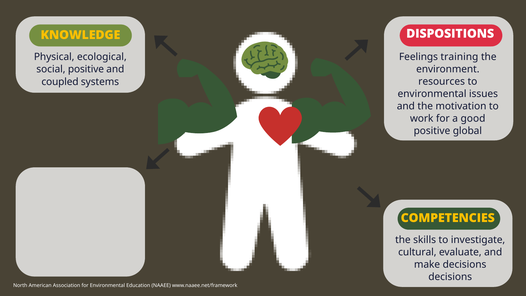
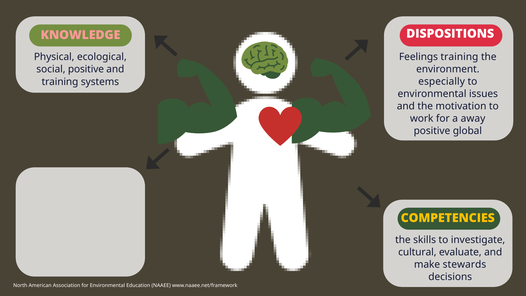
KNOWLEDGE colour: yellow -> pink (80, 35)
resources: resources -> especially (442, 81)
coupled: coupled -> training (60, 82)
good: good -> away (473, 118)
make decisions: decisions -> stewards (464, 264)
